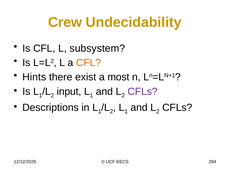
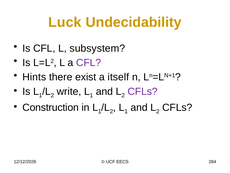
Crew: Crew -> Luck (65, 22)
CFL colour: orange -> purple (89, 63)
most: most -> itself (118, 77)
input: input -> write (69, 91)
Descriptions: Descriptions -> Construction (51, 107)
